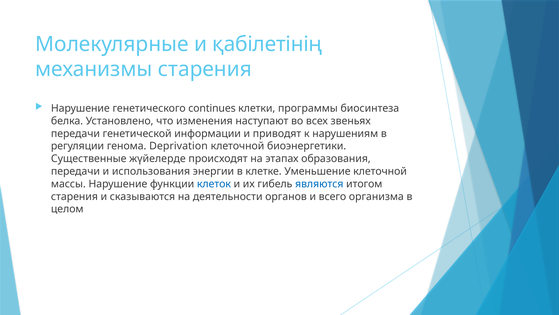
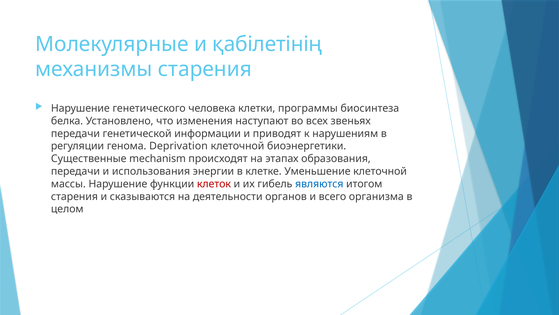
continues: continues -> человека (212, 108)
жүйелерде: жүйелерде -> mechanism (158, 158)
клеток colour: blue -> red (214, 184)
